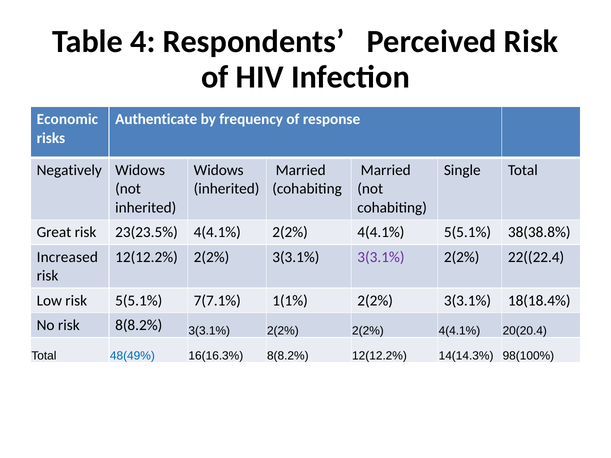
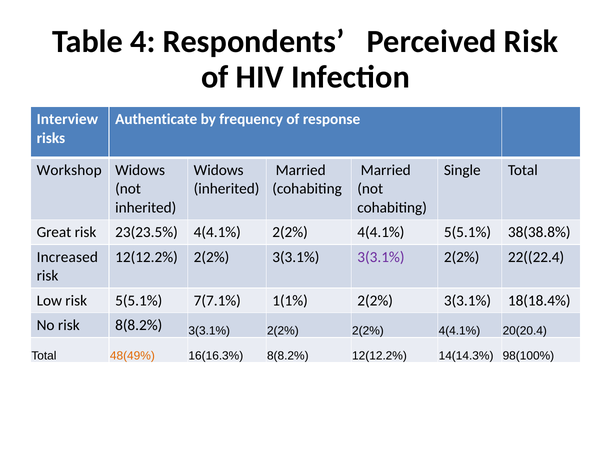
Economic: Economic -> Interview (67, 119)
Negatively: Negatively -> Workshop (69, 170)
48(49% colour: blue -> orange (132, 356)
